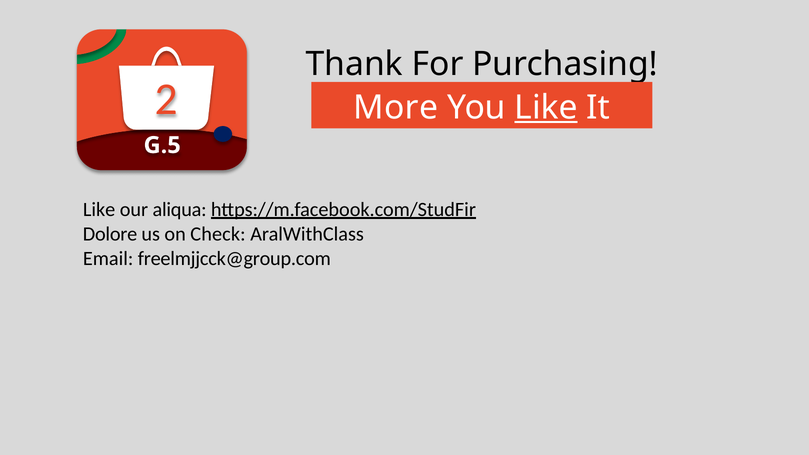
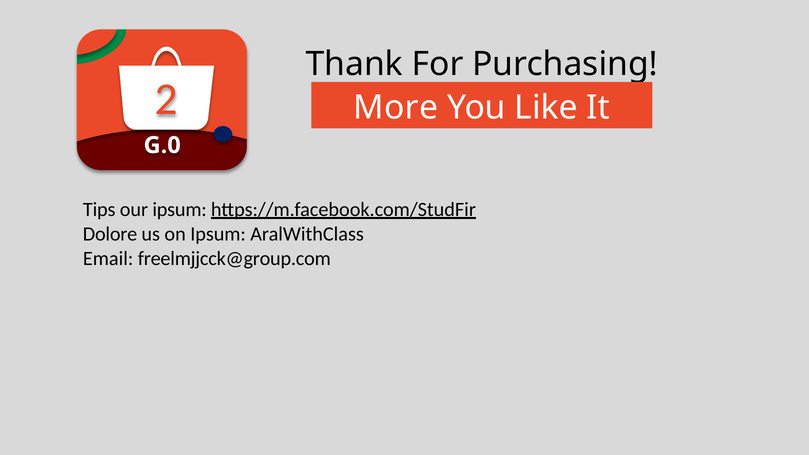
Like underline: present -> none (546, 108)
G.5: G.5 -> G.0 (162, 145)
Like: Like -> Tips (99, 209)
our aliqua: aliqua -> ipsum (180, 209)
on Check: Check -> Ipsum (218, 234)
